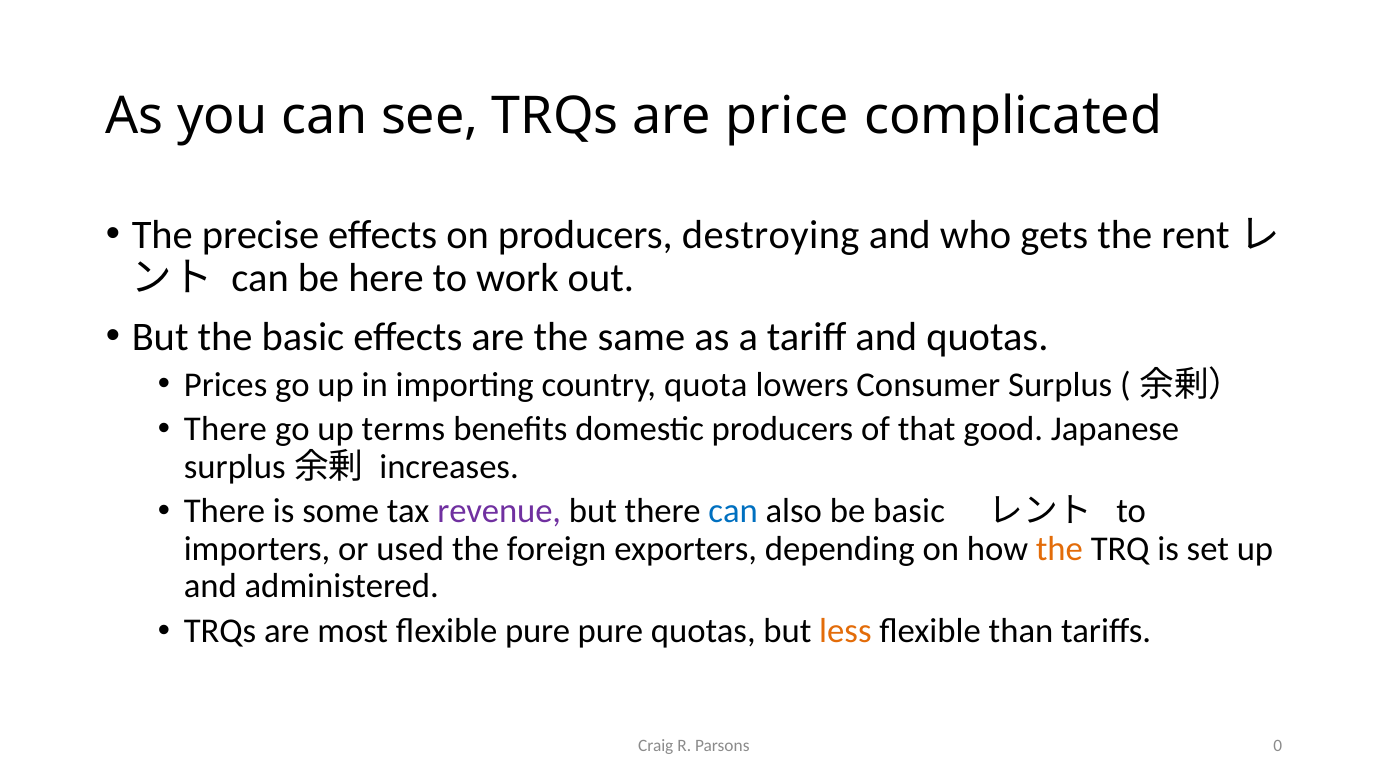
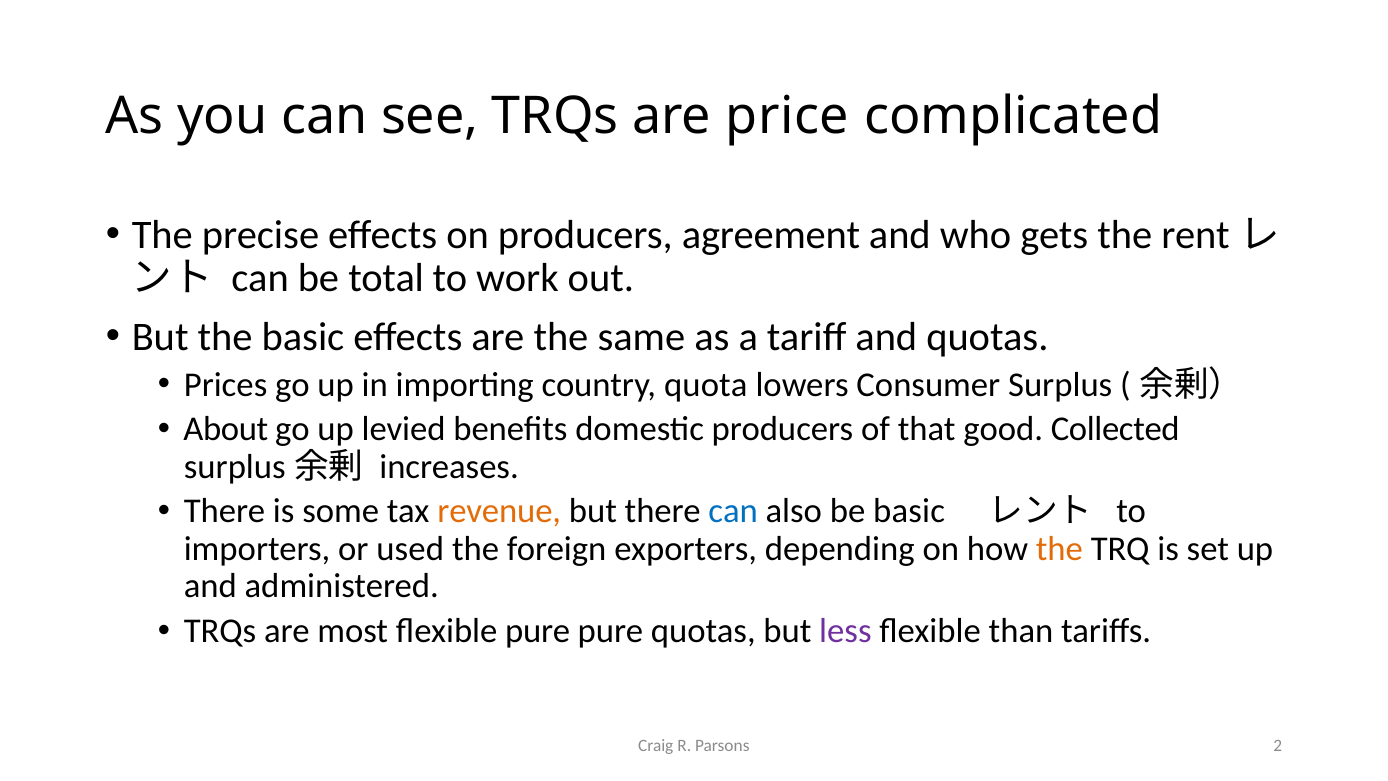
destroying: destroying -> agreement (771, 235)
here: here -> total (386, 278)
There: There -> About (226, 429)
terms: terms -> levied (404, 429)
Japanese: Japanese -> Collected (1115, 429)
revenue colour: purple -> orange (499, 511)
less colour: orange -> purple (845, 631)
0: 0 -> 2 (1278, 745)
